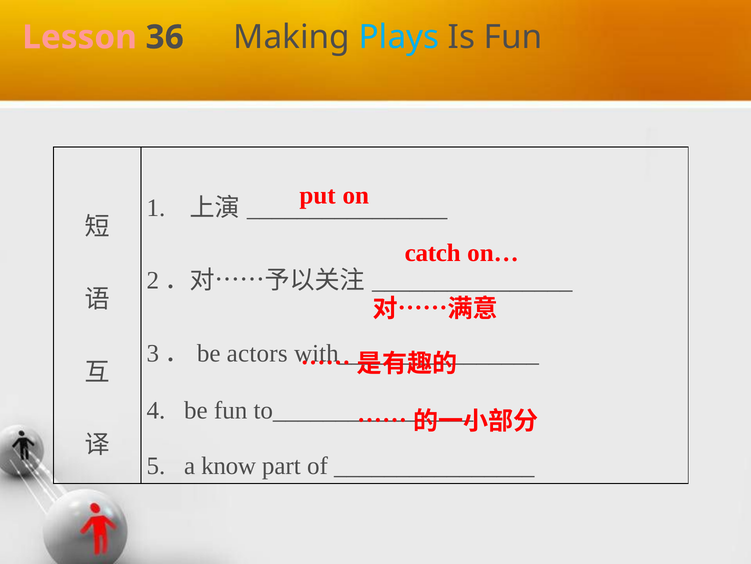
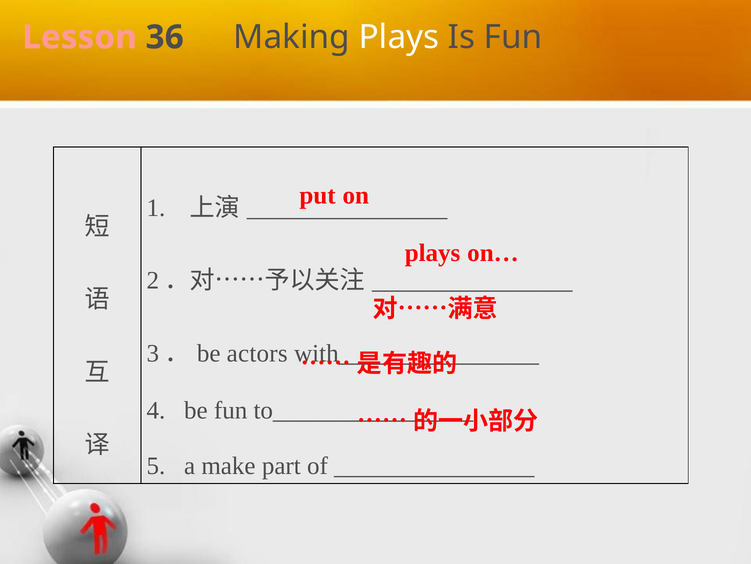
Plays colour: light blue -> white (399, 37)
catch: catch -> plays (433, 253)
know: know -> make (228, 465)
